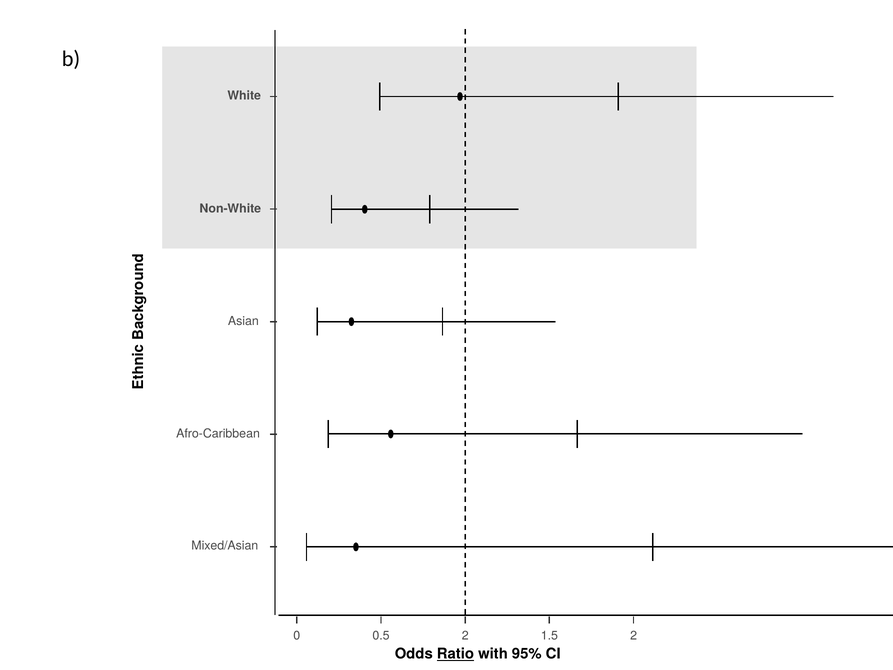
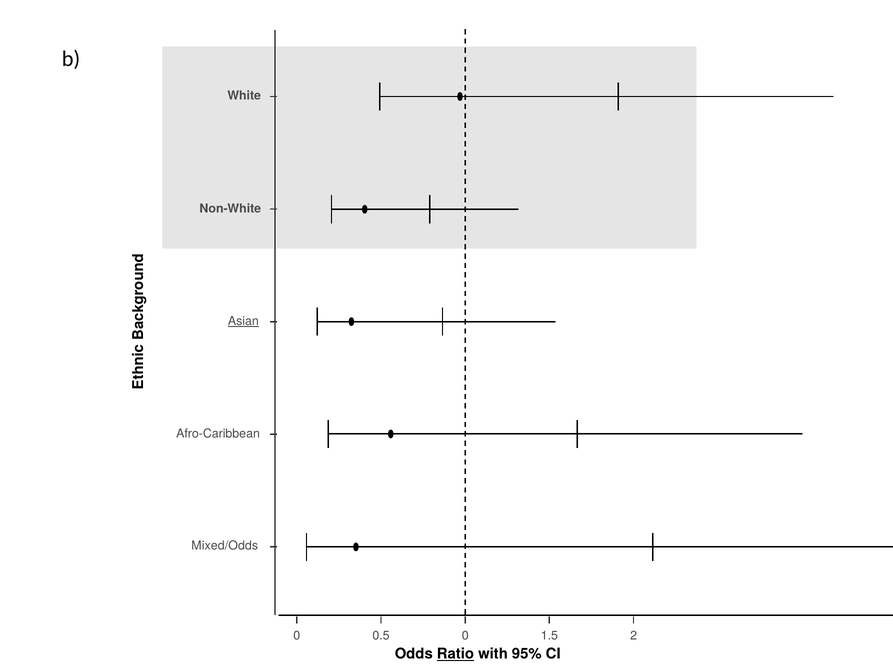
Asian underline: none -> present (243, 321)
Mixed/Asian: Mixed/Asian -> Mixed/Odds (225, 545)
0.5 2: 2 -> 0 (465, 635)
